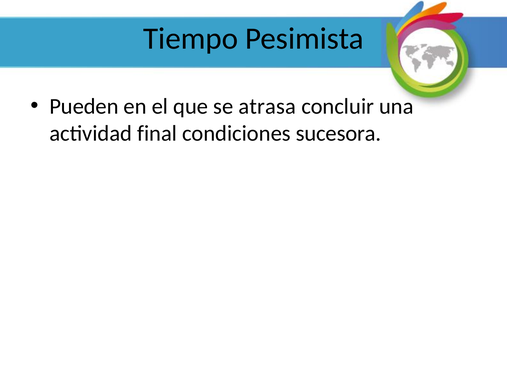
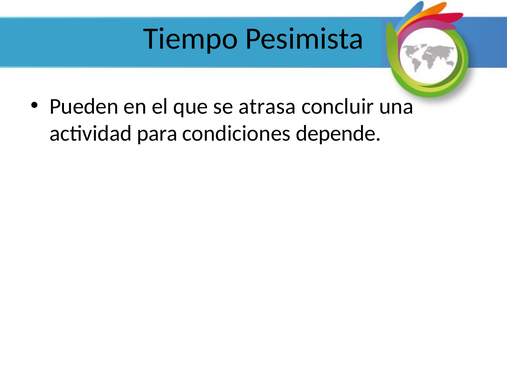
final: final -> para (157, 133)
sucesora: sucesora -> depende (339, 133)
